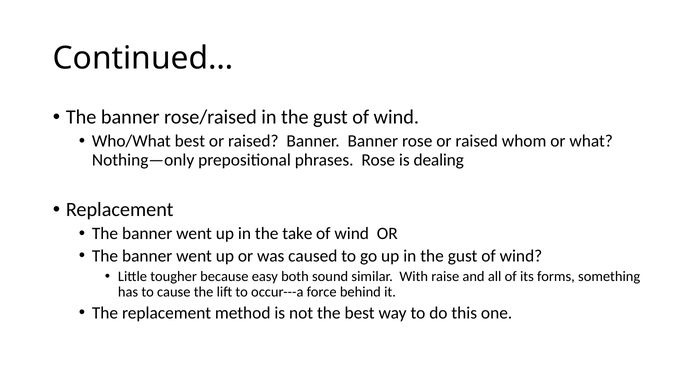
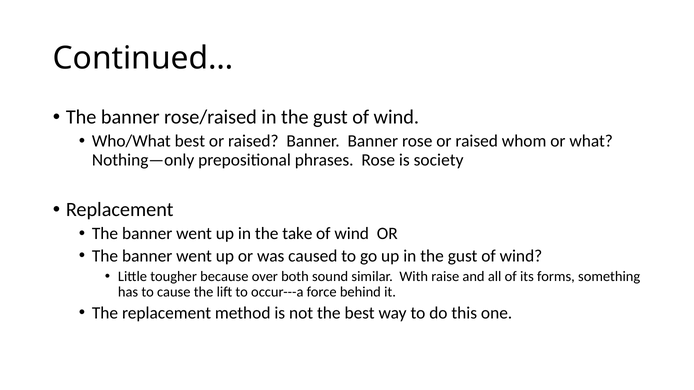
dealing: dealing -> society (439, 160)
easy: easy -> over (265, 277)
